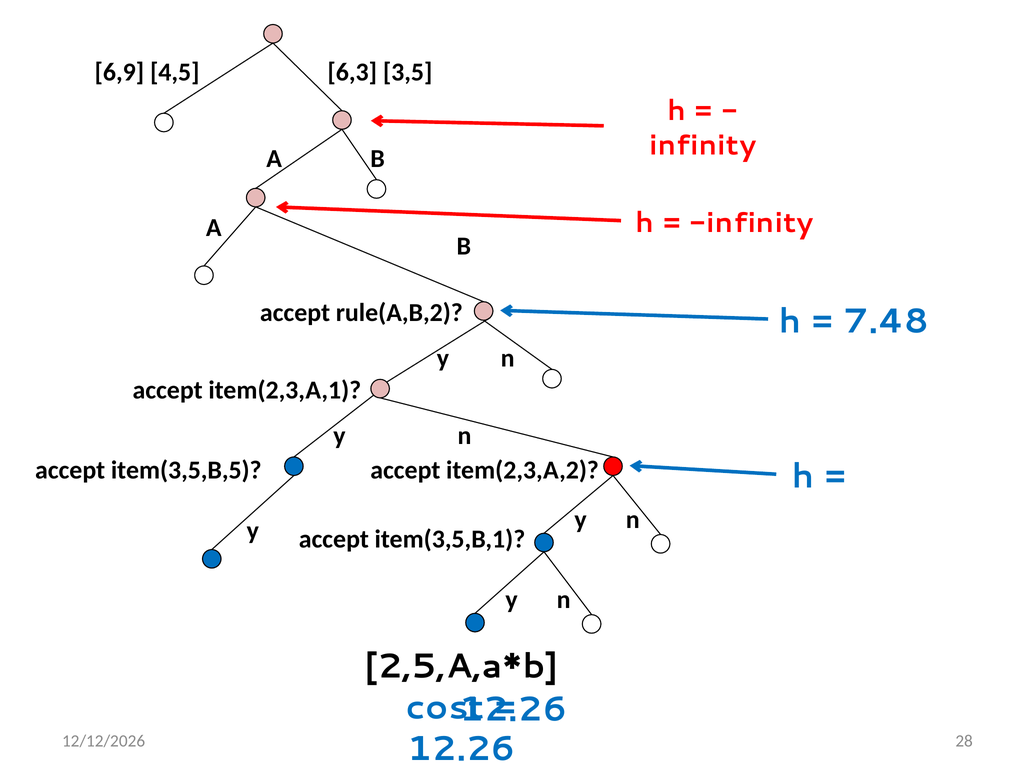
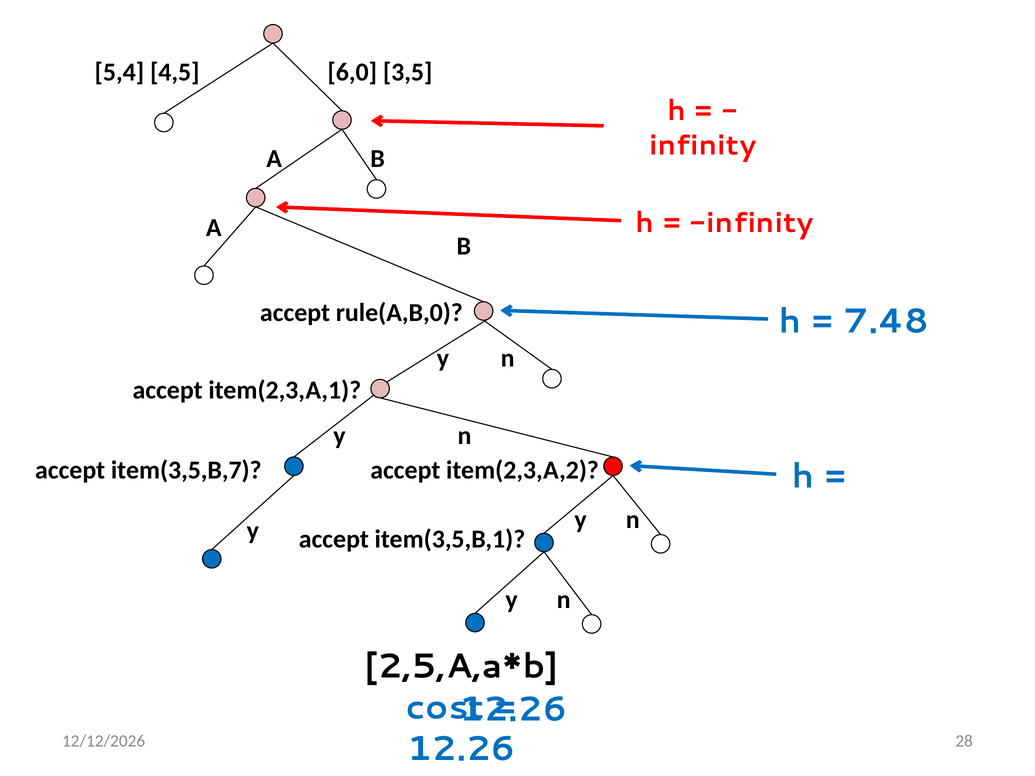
6,9: 6,9 -> 5,4 (119, 72)
6,3: 6,3 -> 6,0 (352, 72)
rule(A,B,2: rule(A,B,2 -> rule(A,B,0 (399, 313)
item(3,5,B,5: item(3,5,B,5 -> item(3,5,B,7 (186, 470)
